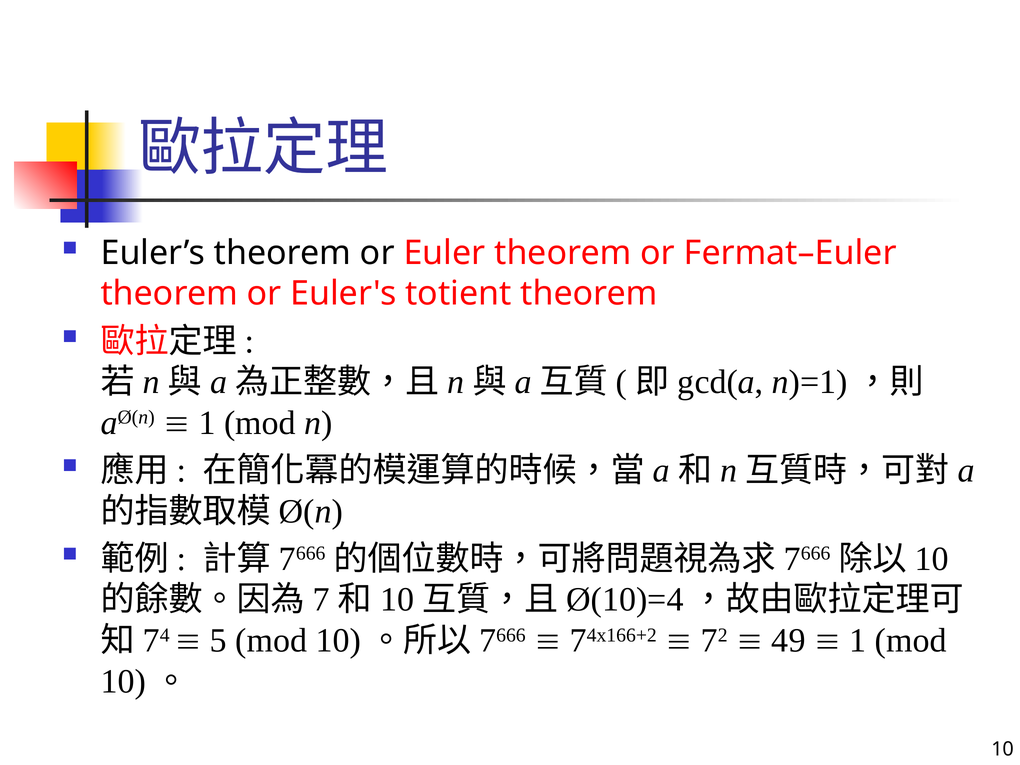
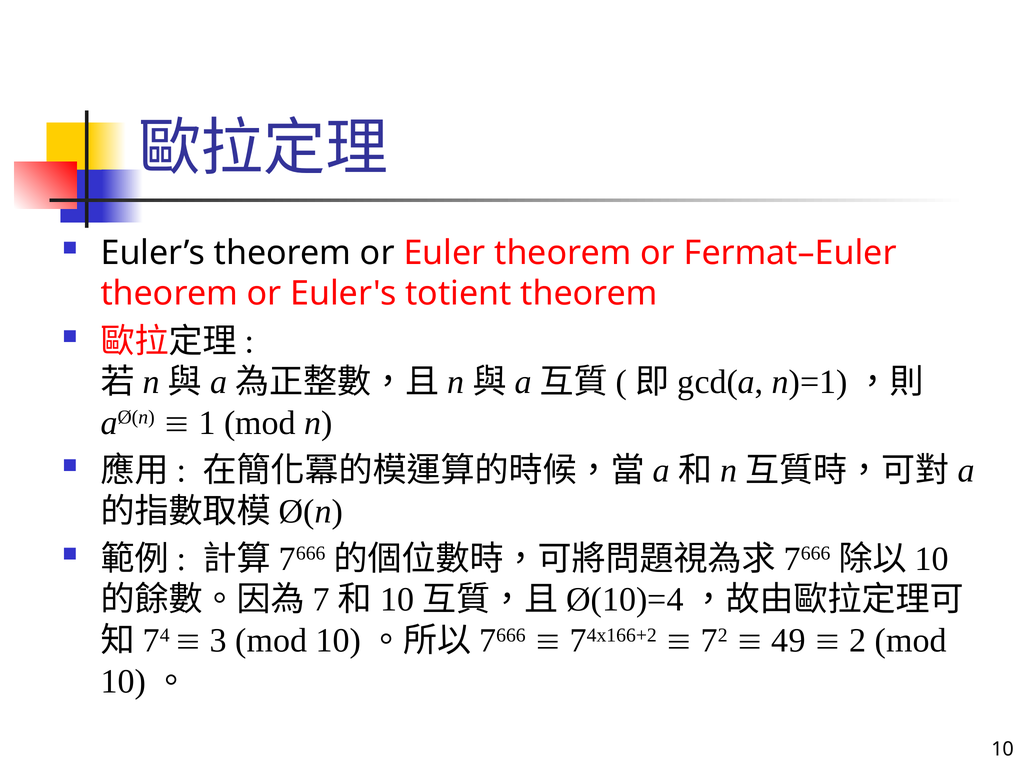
5: 5 -> 3 (218, 641)
1: 1 -> 2 (858, 641)
